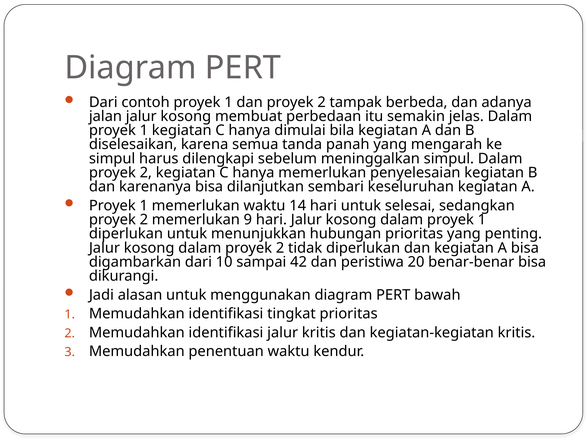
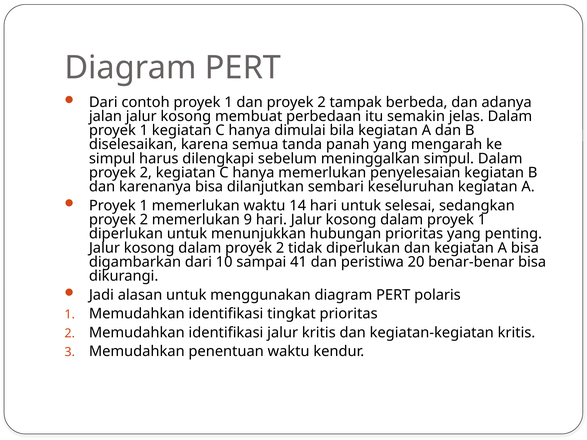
42: 42 -> 41 (299, 262)
bawah: bawah -> polaris (437, 295)
